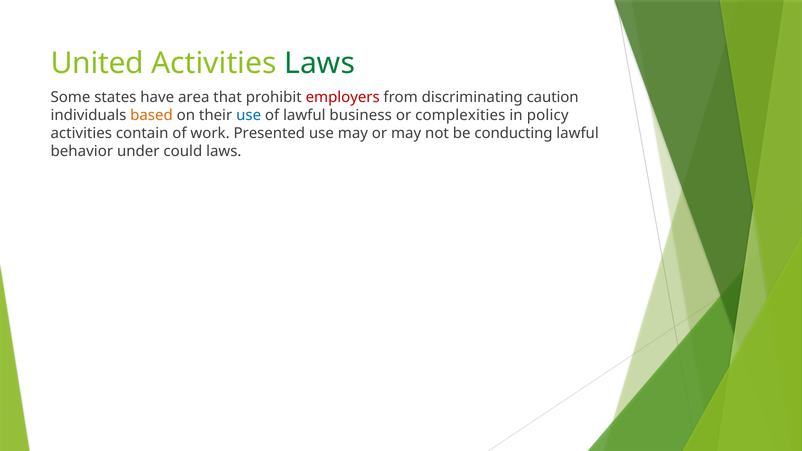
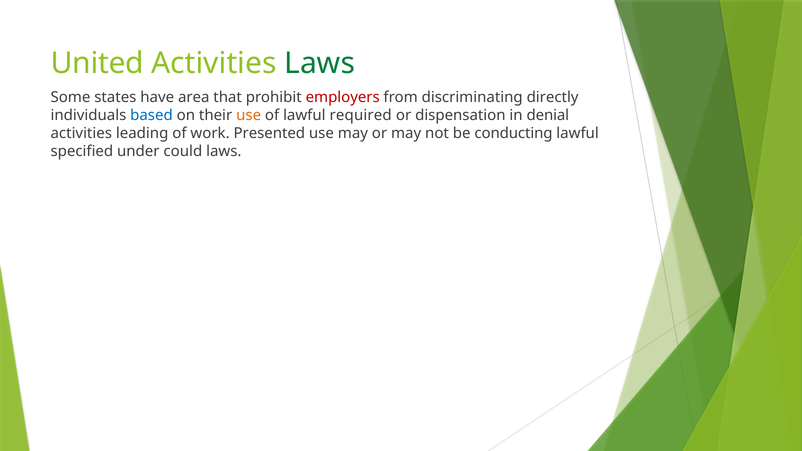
caution: caution -> directly (553, 97)
based colour: orange -> blue (151, 115)
use colour: blue -> orange (249, 115)
business: business -> required (361, 115)
complexities: complexities -> dispensation (460, 115)
policy: policy -> denial (548, 115)
contain: contain -> leading (142, 133)
behavior: behavior -> specified (82, 151)
